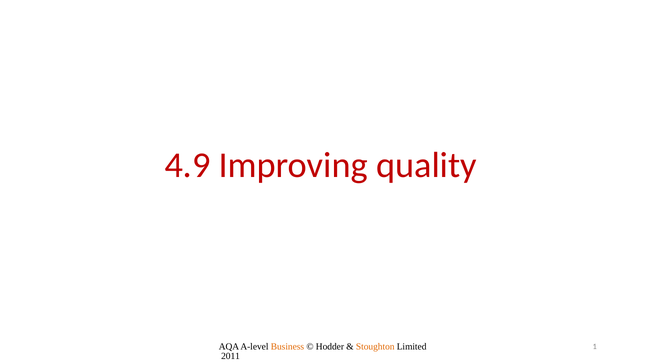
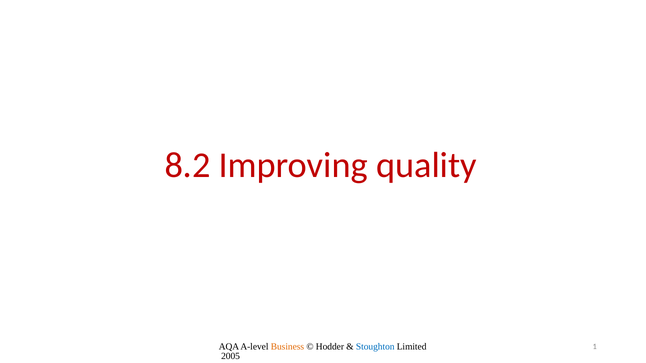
4.9: 4.9 -> 8.2 (188, 165)
Stoughton colour: orange -> blue (375, 347)
2011: 2011 -> 2005 (231, 357)
